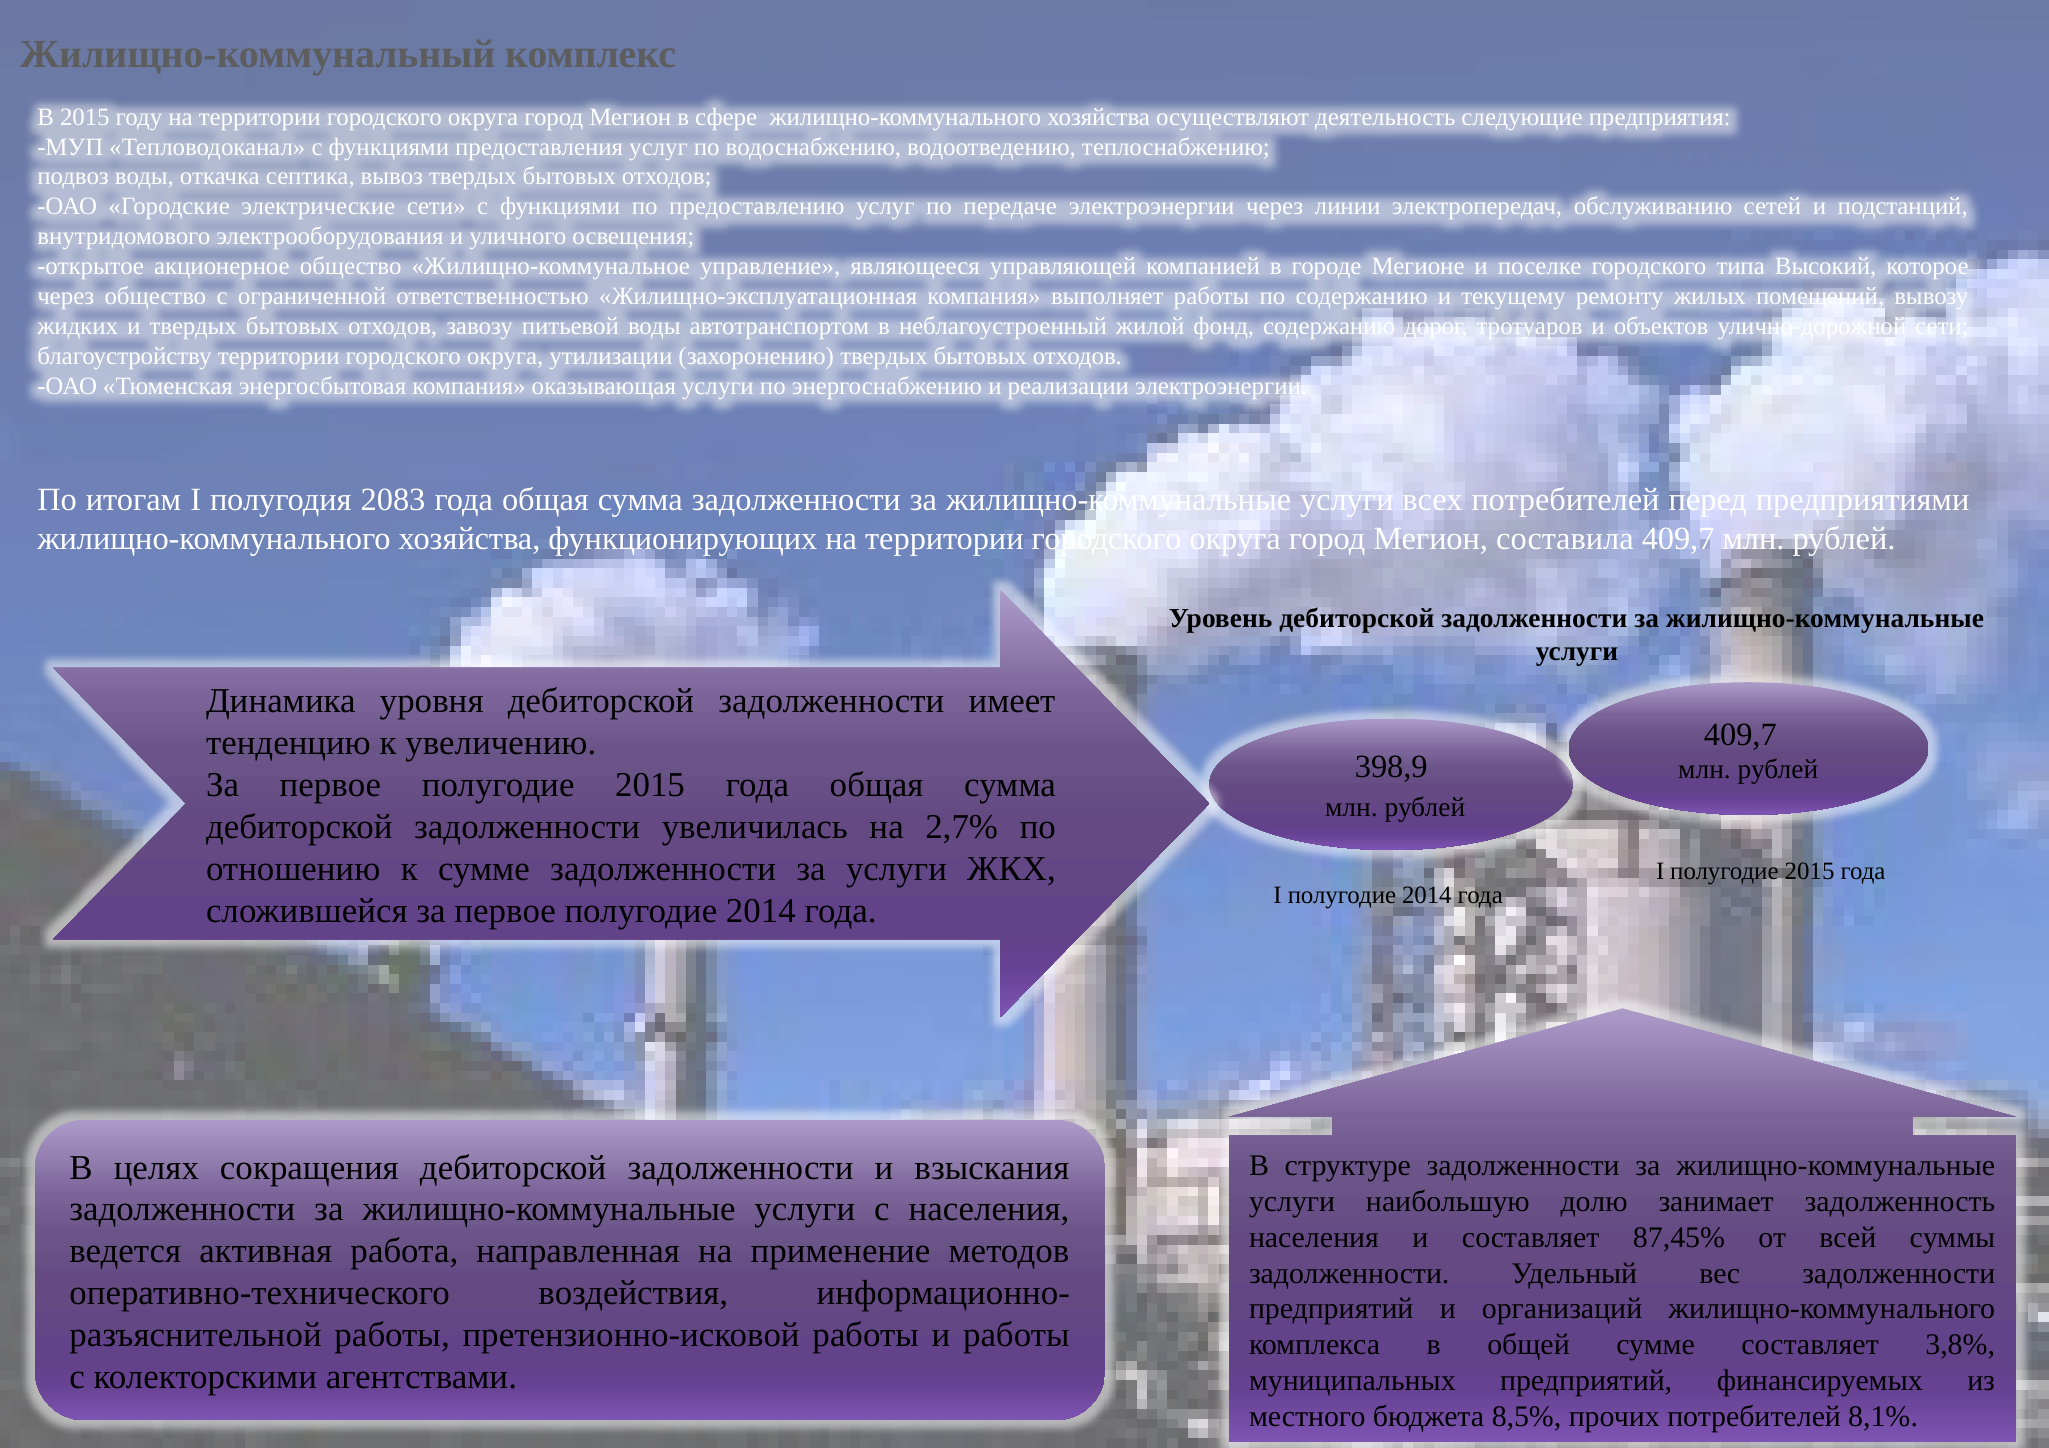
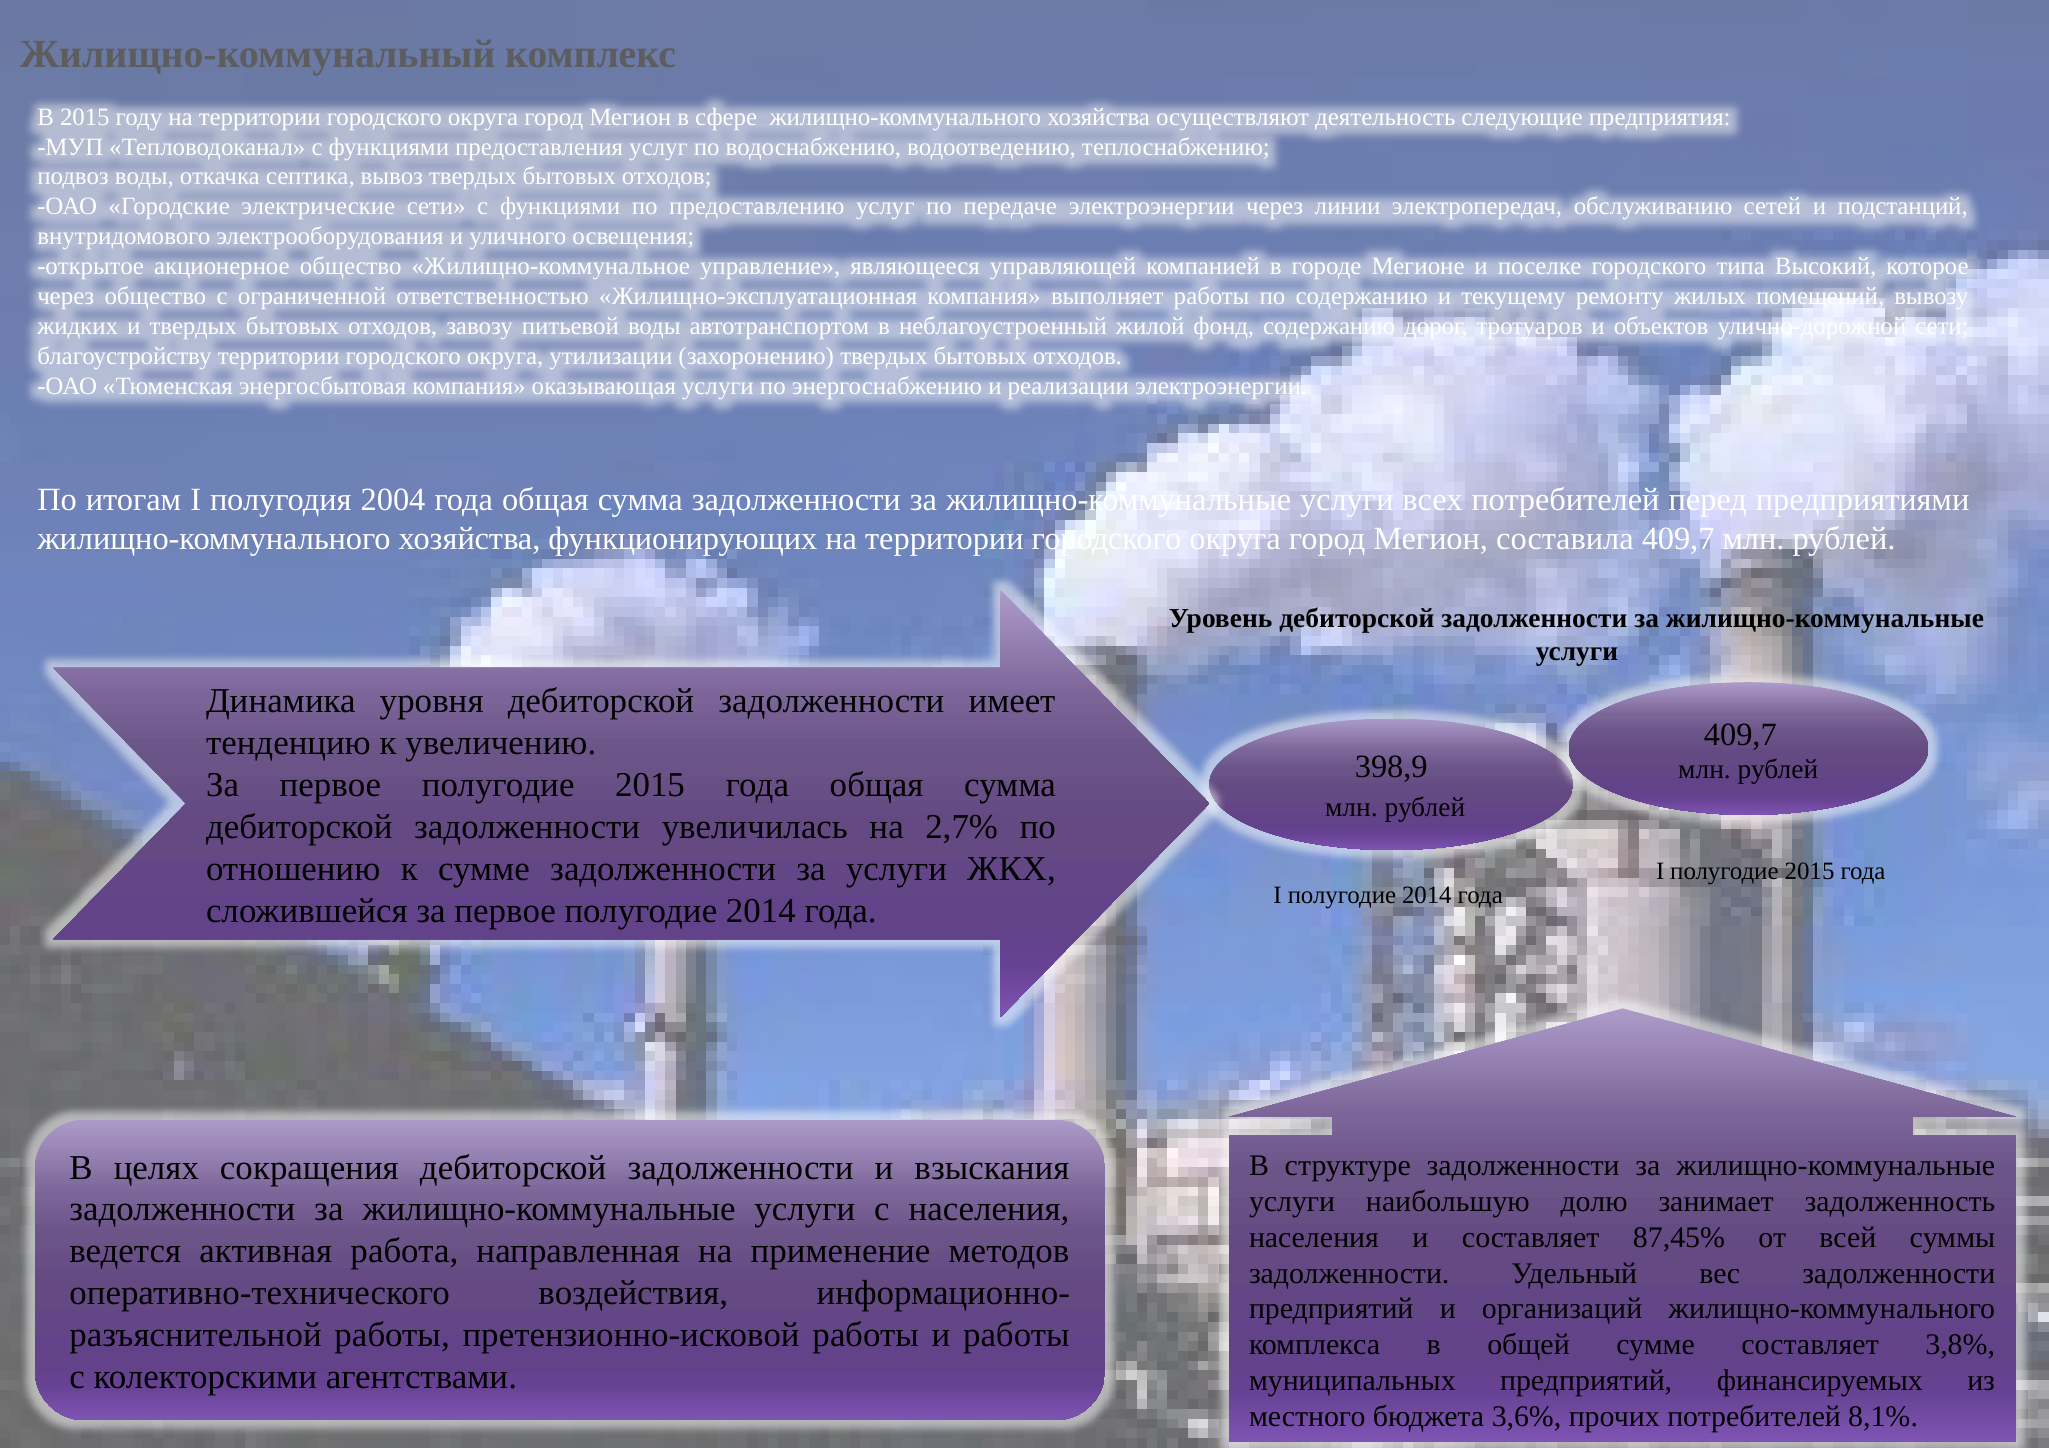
2083: 2083 -> 2004 (393, 500)
8,5%: 8,5% -> 3,6% (1527, 1417)
